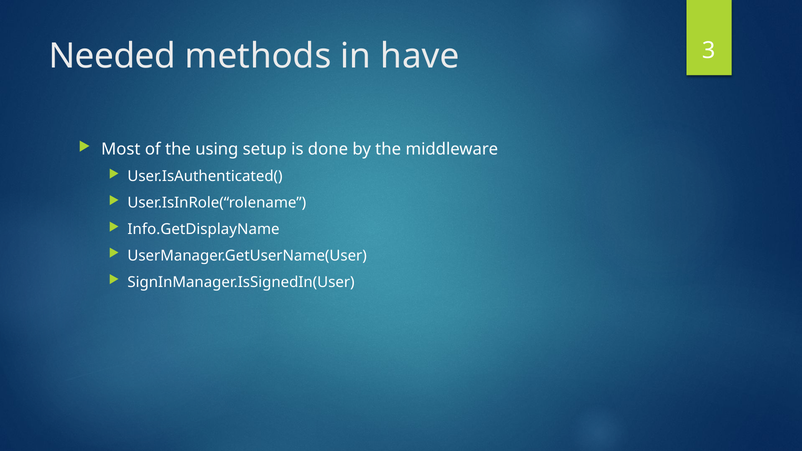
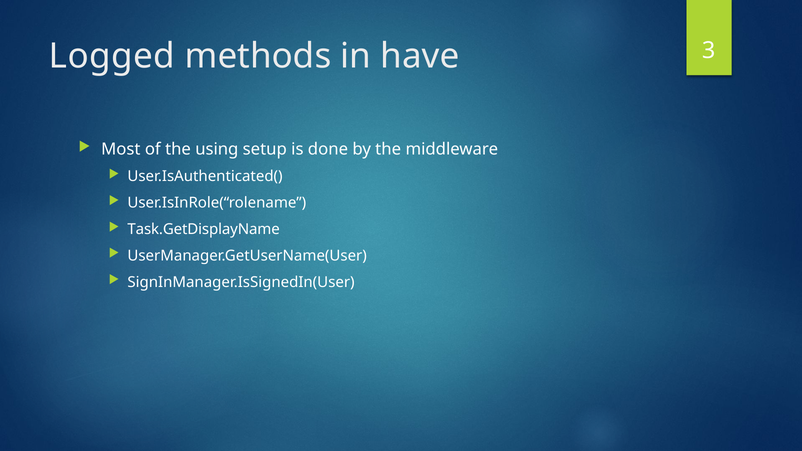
Needed: Needed -> Logged (112, 56)
Info.GetDisplayName: Info.GetDisplayName -> Task.GetDisplayName (204, 229)
